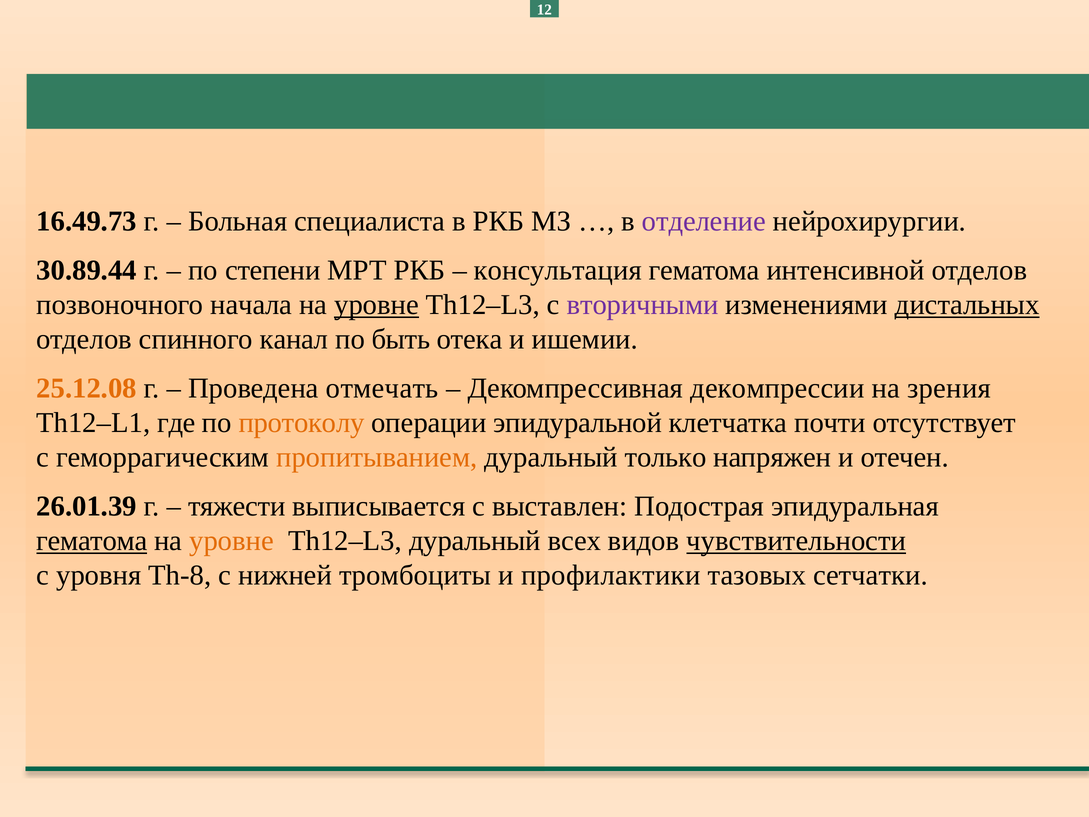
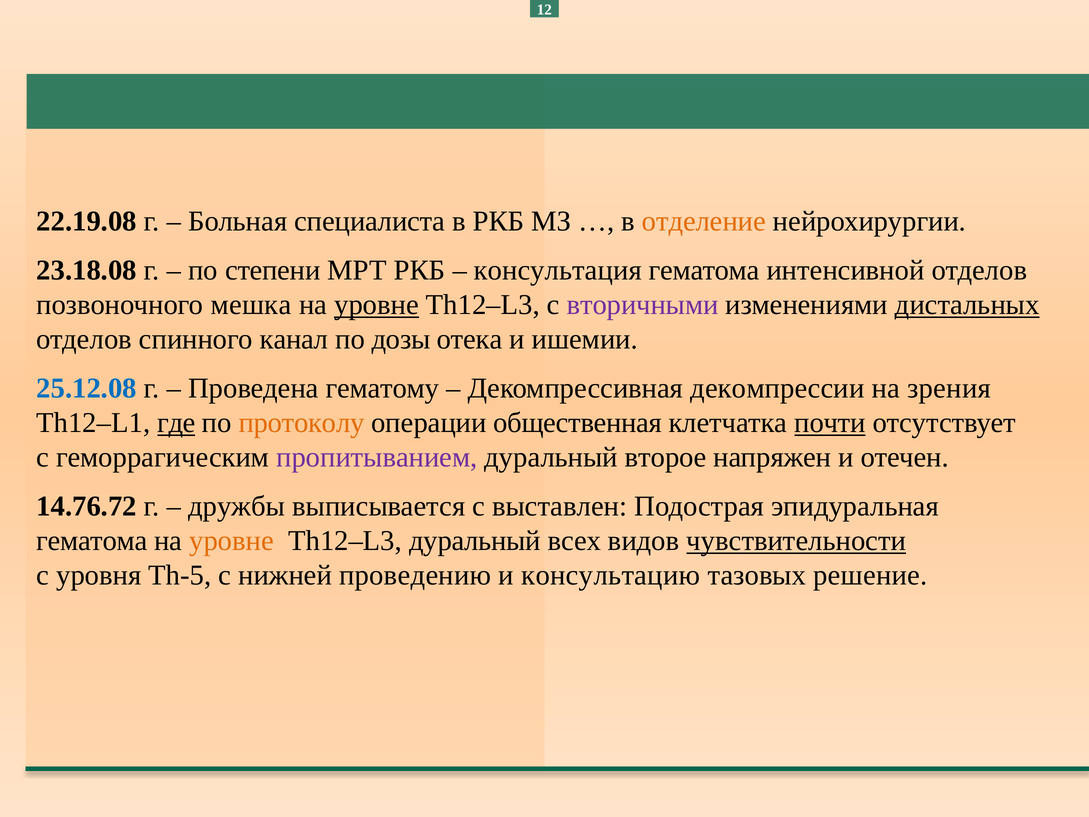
16.49.73: 16.49.73 -> 22.19.08 (87, 221)
отделение colour: purple -> orange (704, 221)
30.89.44: 30.89.44 -> 23.18.08 (87, 270)
начала: начала -> мешка (251, 305)
быть: быть -> дозы (401, 339)
25.12.08 colour: orange -> blue (87, 388)
отмечать: отмечать -> гематому (382, 388)
где underline: none -> present (176, 423)
эпидуральной: эпидуральной -> общественная (578, 423)
почти underline: none -> present (830, 423)
пропитыванием colour: orange -> purple (377, 457)
только: только -> второе (666, 457)
26.01.39: 26.01.39 -> 14.76.72 (87, 506)
тяжести: тяжести -> дружбы (237, 506)
гематома underline: present -> none (92, 541)
Th-8: Th-8 -> Th-5 (180, 575)
тромбоциты: тромбоциты -> проведению (415, 575)
профилактики: профилактики -> консультацию (611, 575)
сетчатки: сетчатки -> решение (870, 575)
